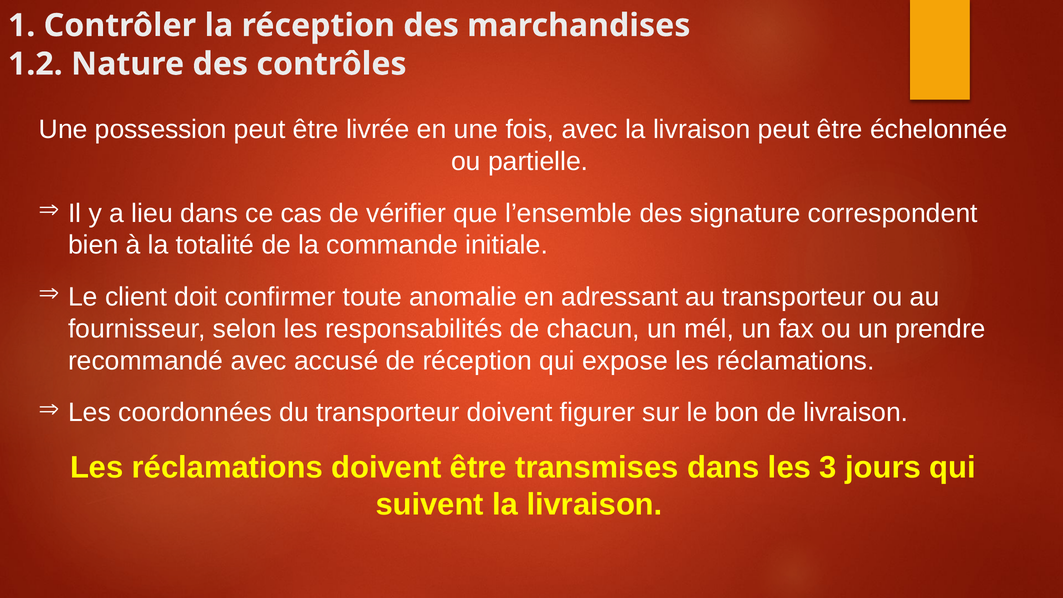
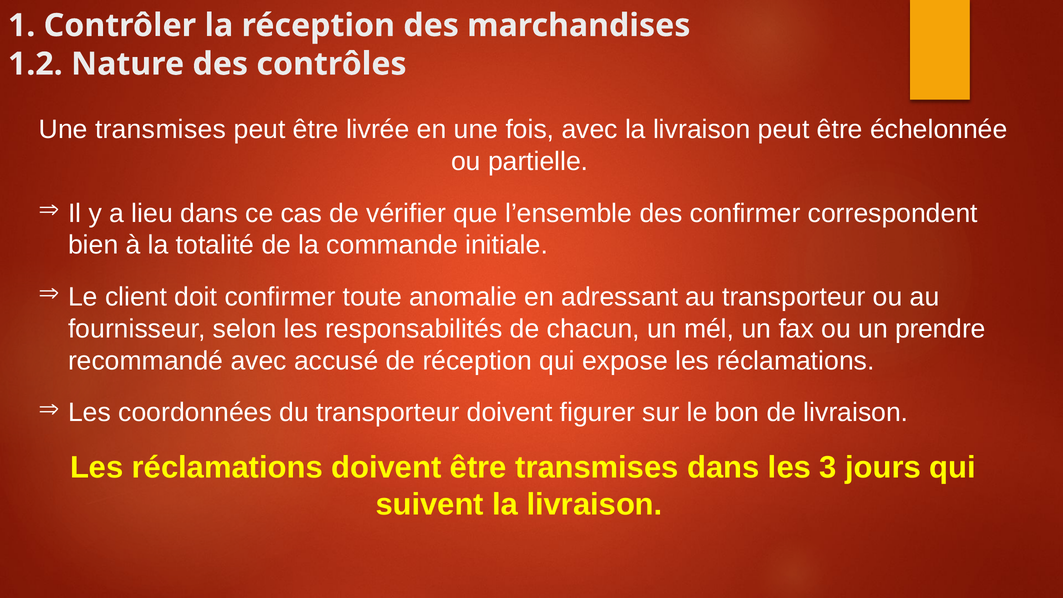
Une possession: possession -> transmises (161, 130)
des signature: signature -> confirmer (745, 213)
